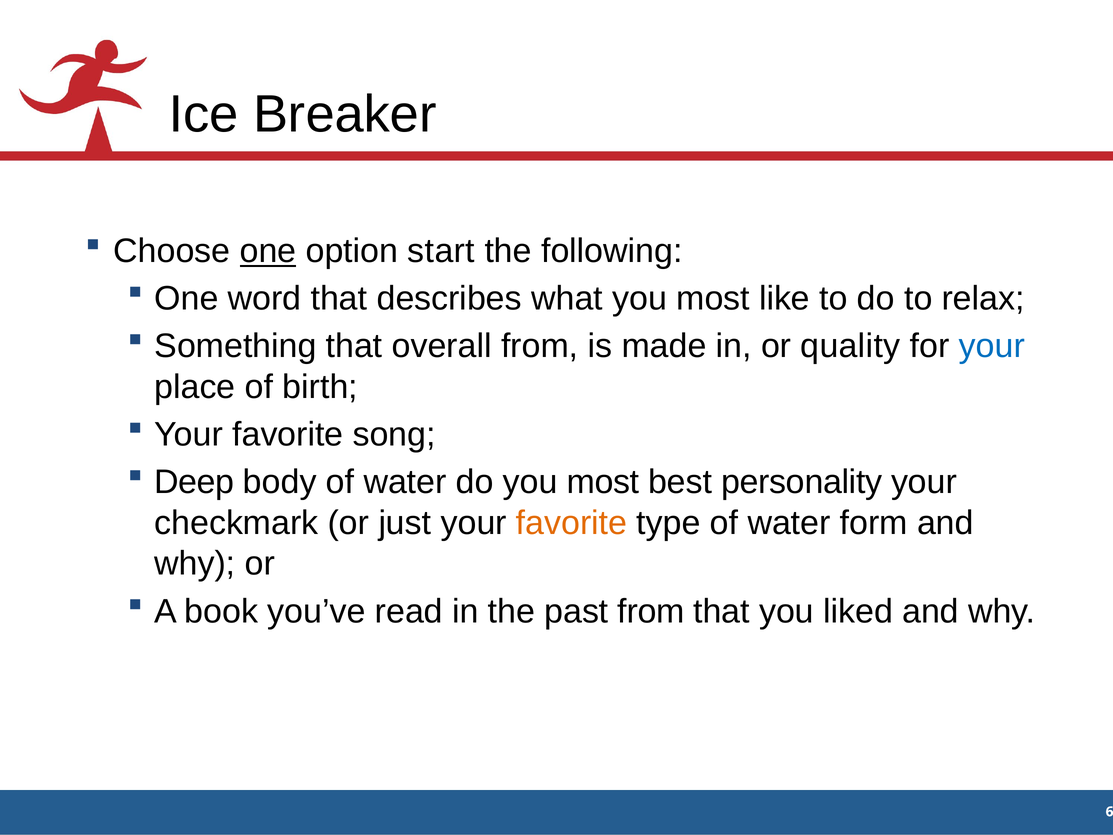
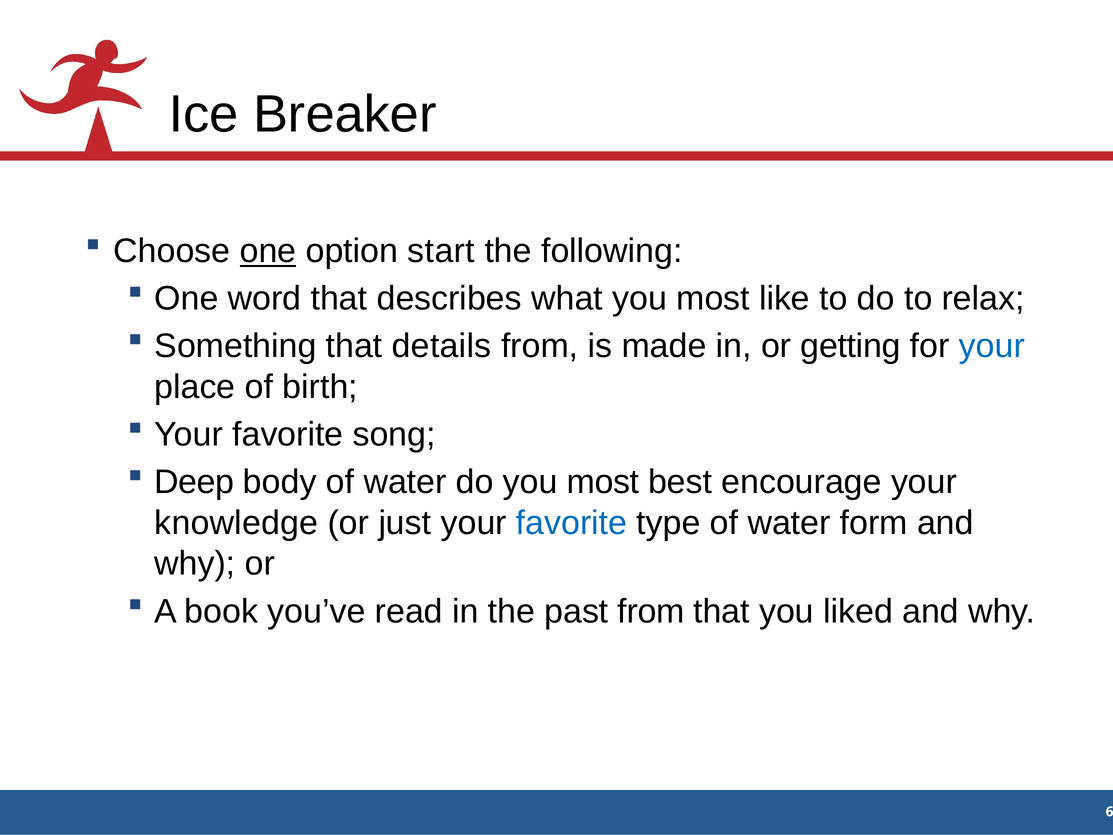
overall: overall -> details (442, 346)
quality: quality -> getting (851, 346)
personality: personality -> encourage (802, 482)
checkmark: checkmark -> knowledge (236, 523)
favorite colour: orange -> blue (572, 523)
